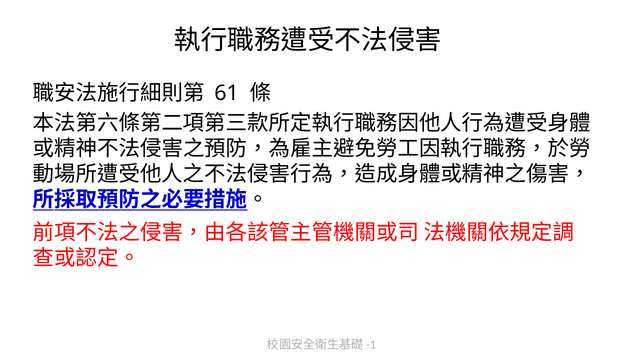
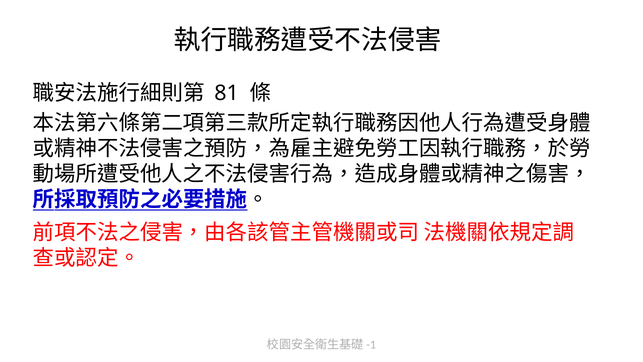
61: 61 -> 81 (227, 93)
